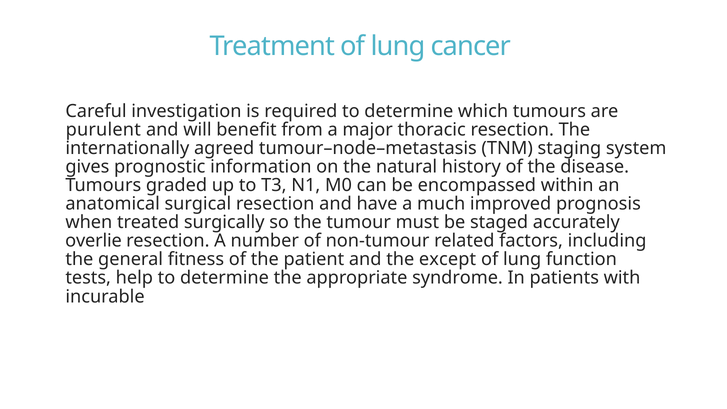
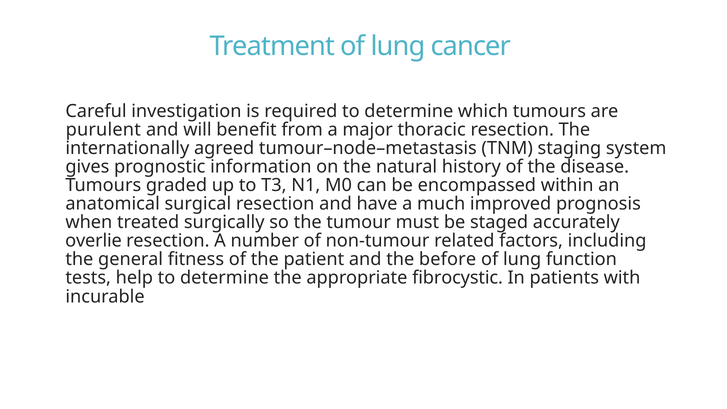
except: except -> before (448, 259)
syndrome: syndrome -> fibrocystic (458, 278)
